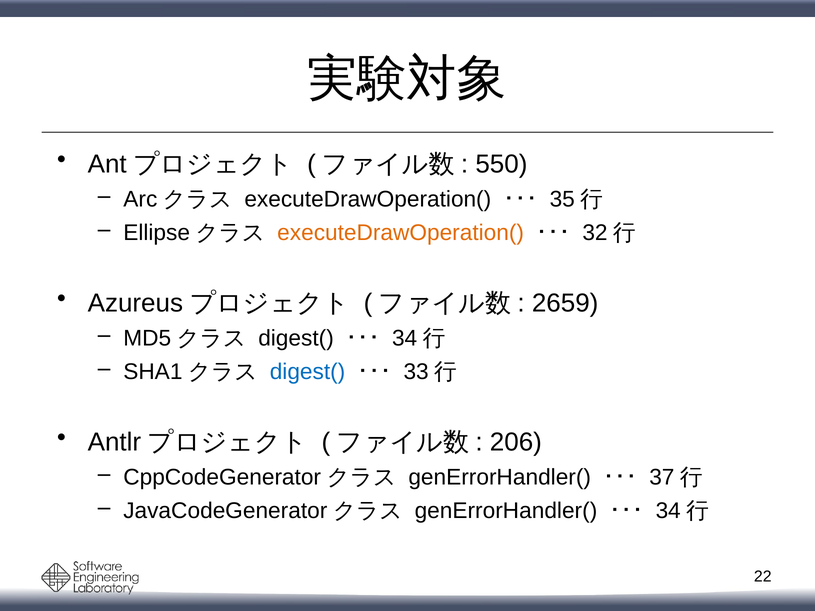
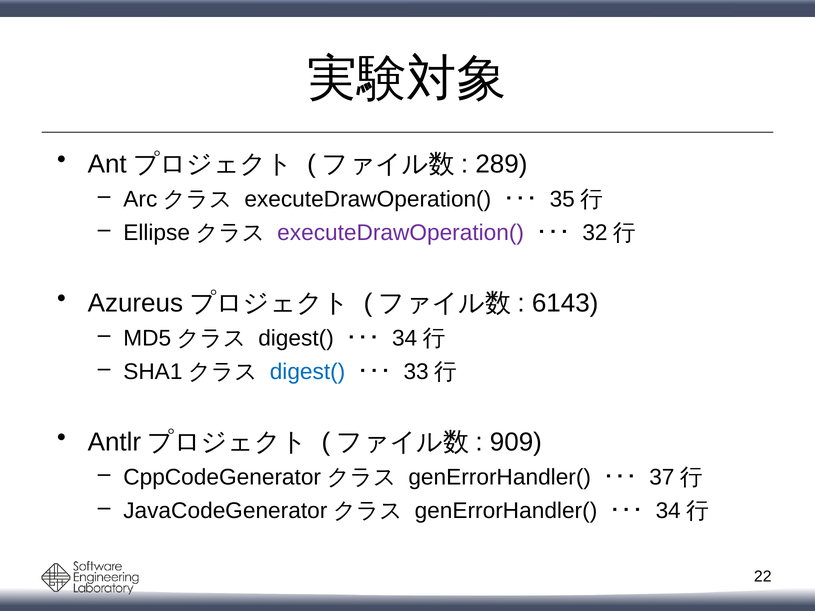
550: 550 -> 289 (501, 164)
executeDrawOperation( colour: orange -> purple (401, 233)
2659: 2659 -> 6143 (565, 303)
206: 206 -> 909 (516, 442)
